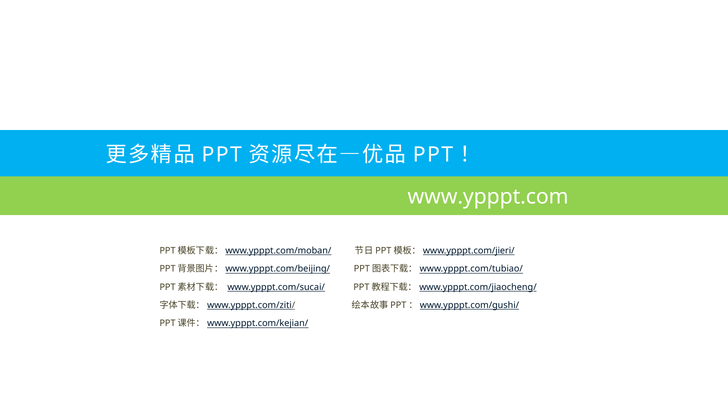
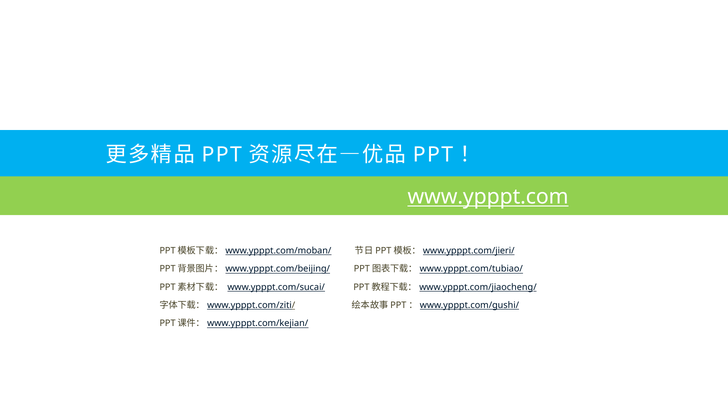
www.ypppt.com underline: none -> present (488, 197)
